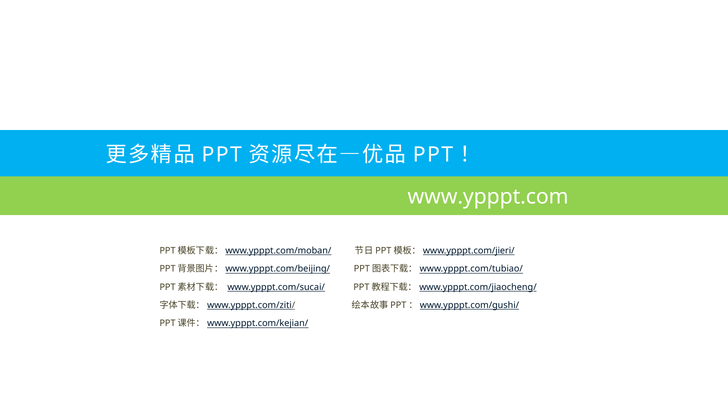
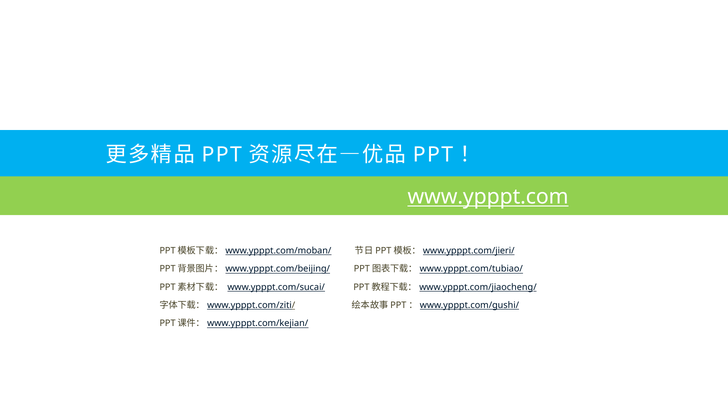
www.ypppt.com underline: none -> present (488, 197)
